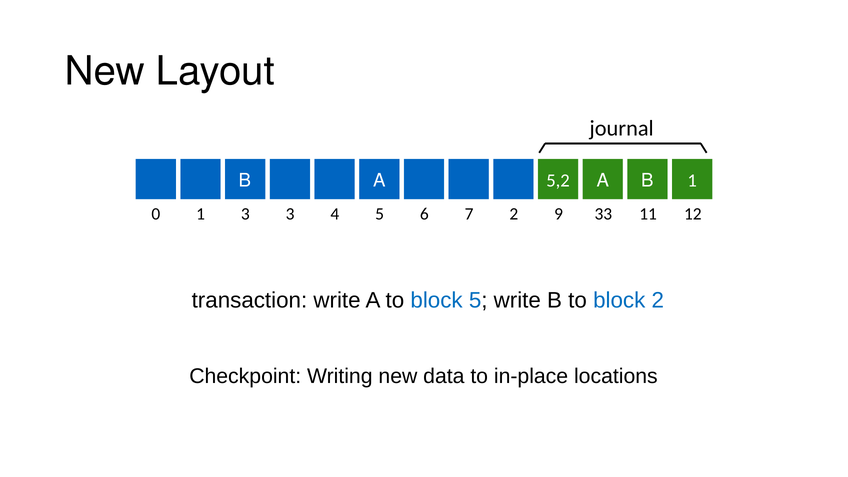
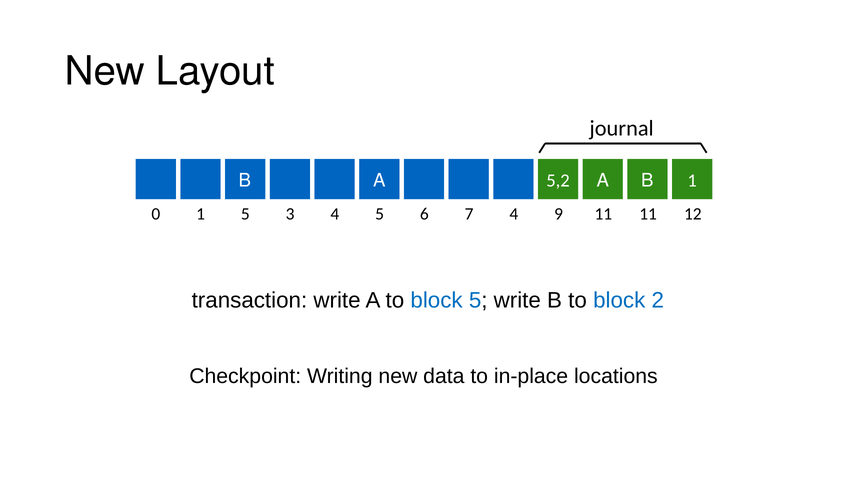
1 3: 3 -> 5 (245, 214)
7 2: 2 -> 4 (514, 214)
9 33: 33 -> 11 (603, 214)
